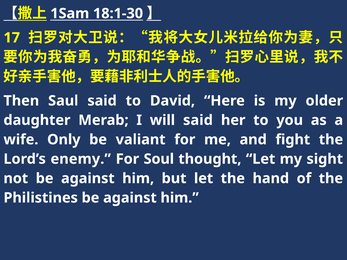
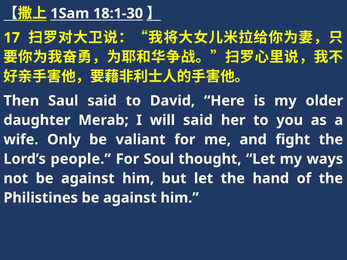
enemy: enemy -> people (81, 159)
sight: sight -> ways (325, 159)
